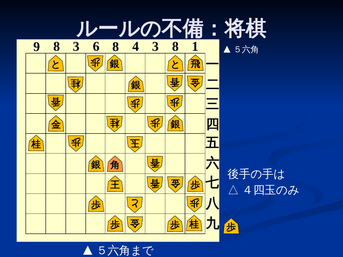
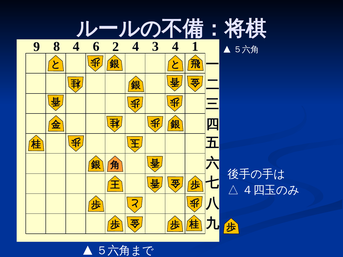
8 3: 3 -> 4 (76, 47)
6 8: 8 -> 2 (116, 47)
3 8: 8 -> 4 (175, 46)
